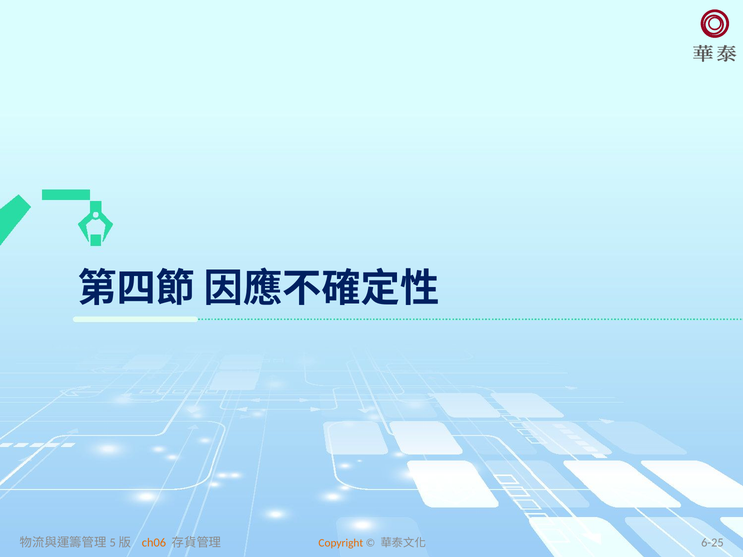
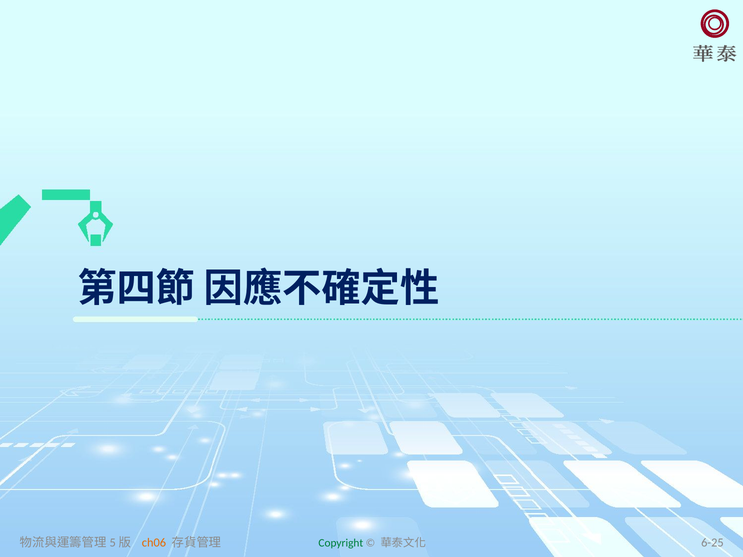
Copyright colour: orange -> green (341, 543)
